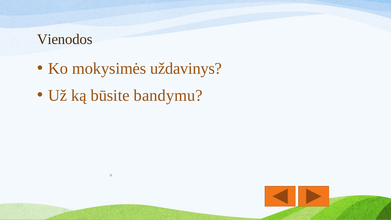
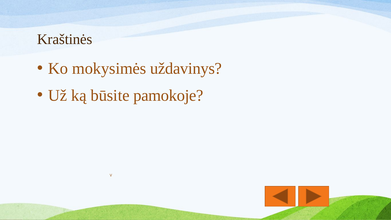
Vienodos: Vienodos -> Kraštinės (65, 39)
bandymu: bandymu -> pamokoje (168, 95)
